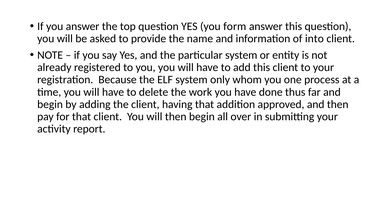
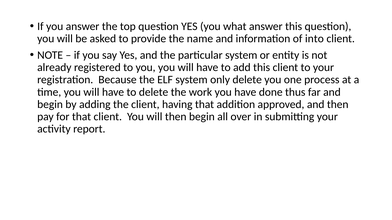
form: form -> what (235, 26)
only whom: whom -> delete (247, 80)
